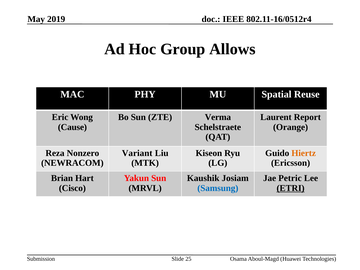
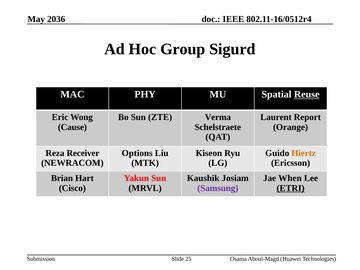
2019: 2019 -> 2036 (56, 19)
Allows: Allows -> Sigurd (232, 49)
Reuse underline: none -> present (307, 94)
Nonzero: Nonzero -> Receiver (83, 153)
Variant: Variant -> Options (137, 153)
Petric: Petric -> When (290, 178)
Samsung colour: blue -> purple (218, 188)
